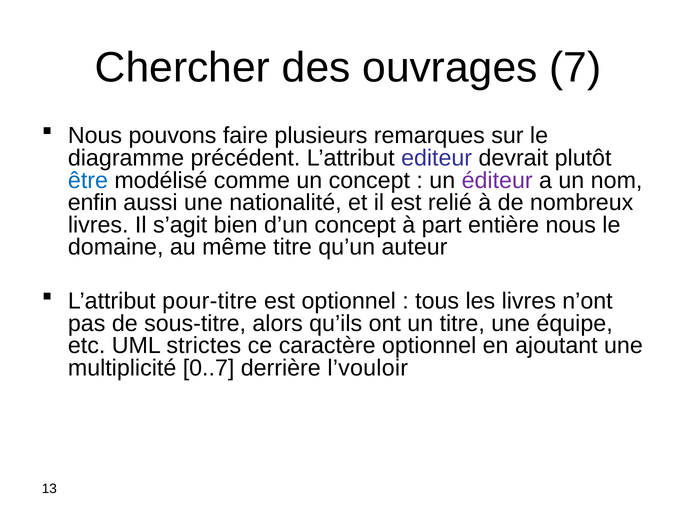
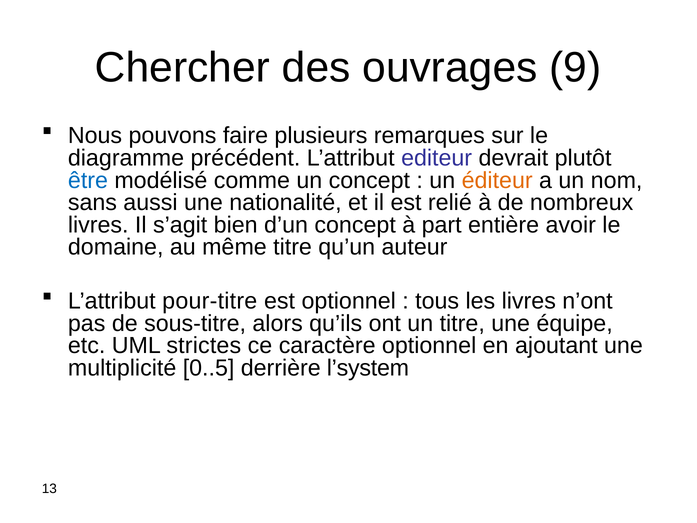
7: 7 -> 9 (575, 67)
éditeur colour: purple -> orange (497, 180)
enfin: enfin -> sans (92, 203)
entière nous: nous -> avoir (571, 225)
0..7: 0..7 -> 0..5 (209, 368)
l’vouloir: l’vouloir -> l’system (368, 368)
